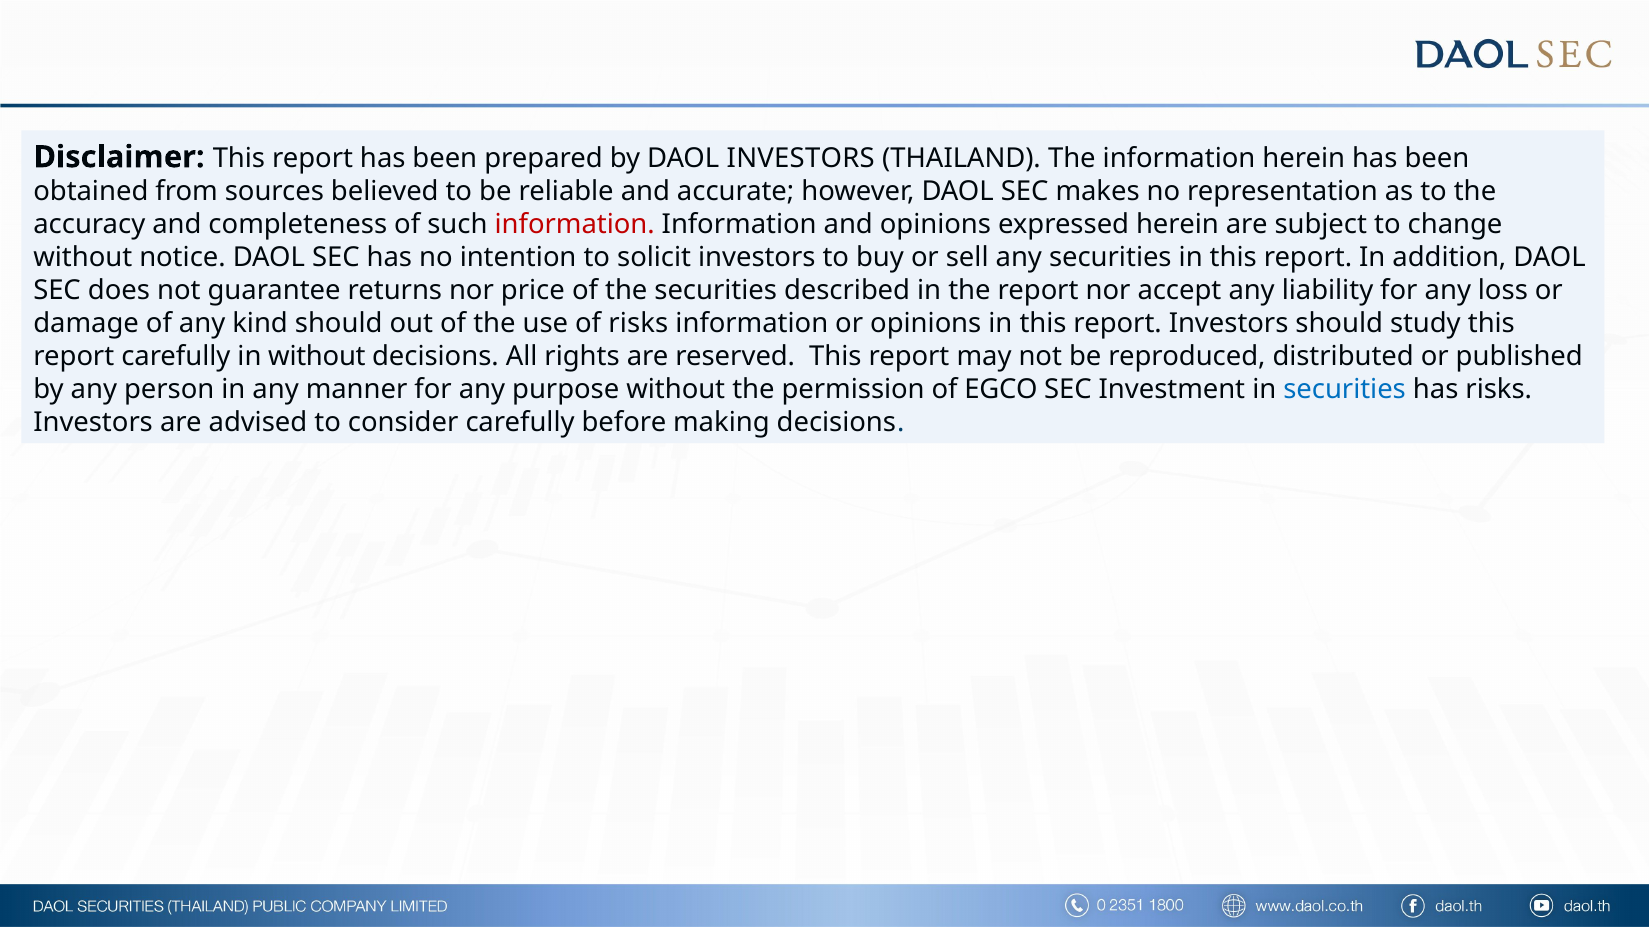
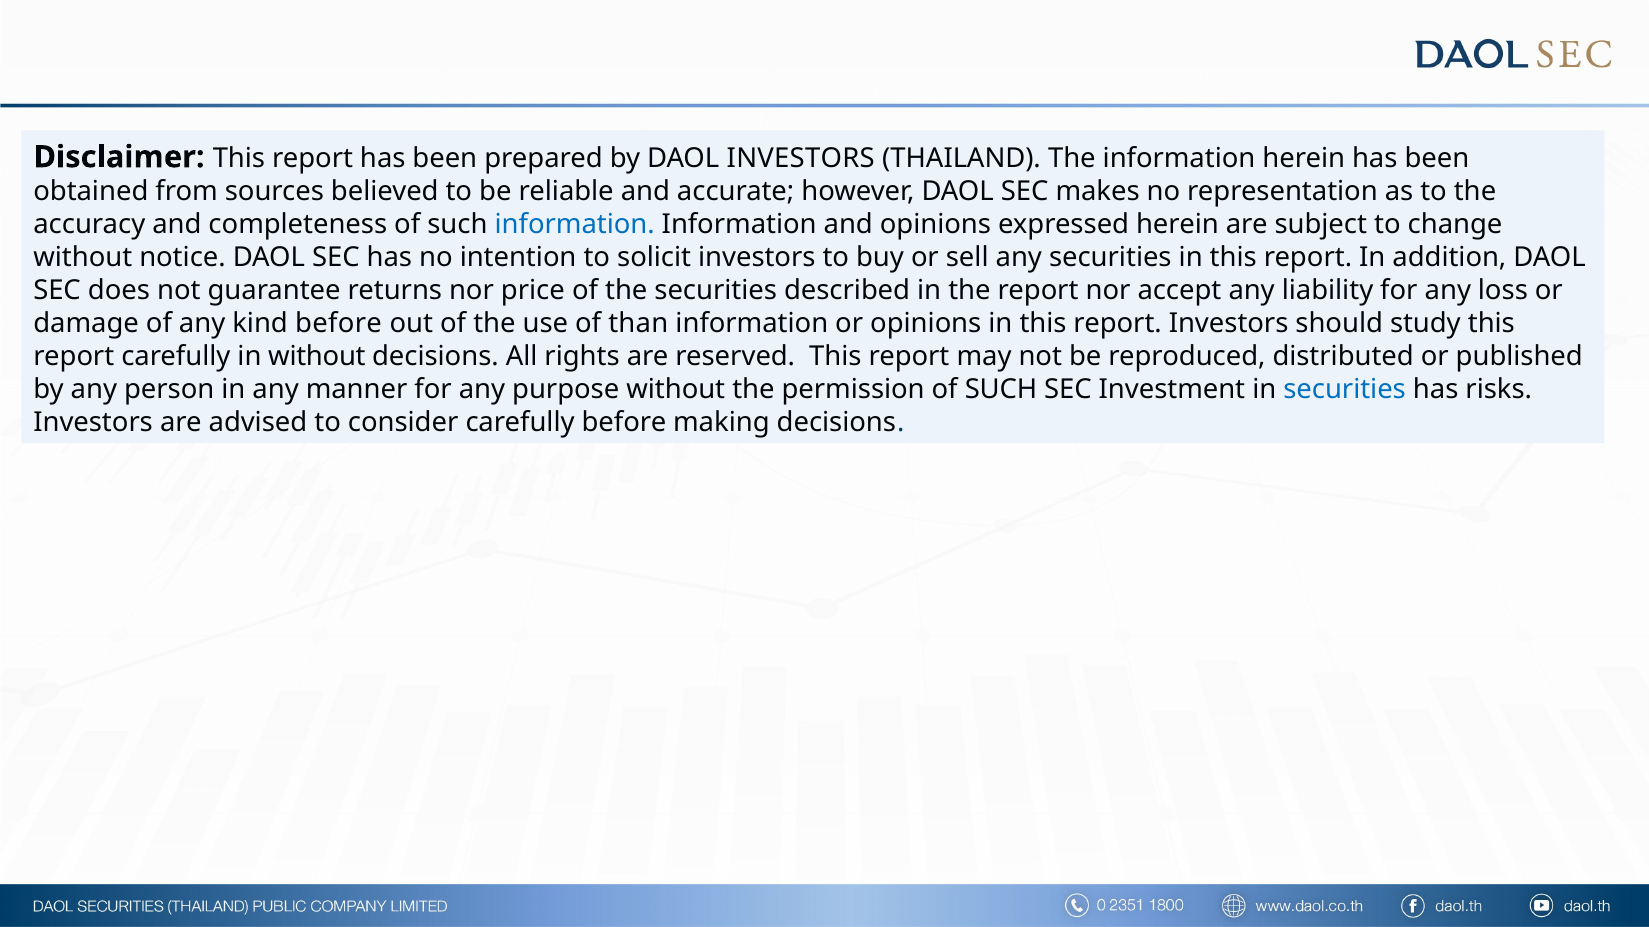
information colour: red -> blue (575, 225)
kind should: should -> before (339, 324)
of risks: risks -> than (638, 324)
permission of EGCO: EGCO -> SUCH (1001, 390)
